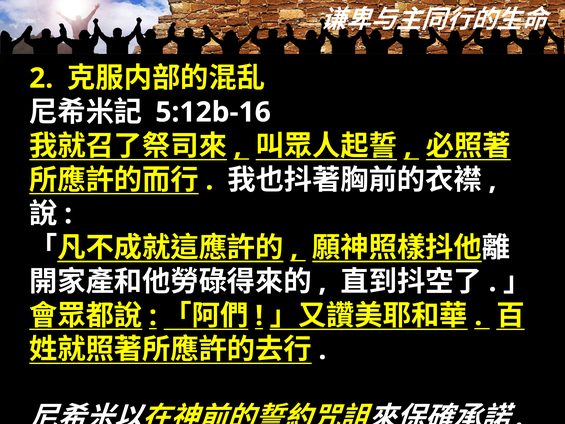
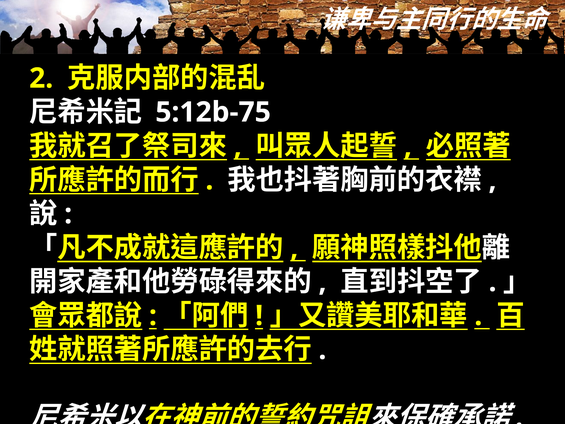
5:12b-16: 5:12b-16 -> 5:12b-75 (213, 112)
